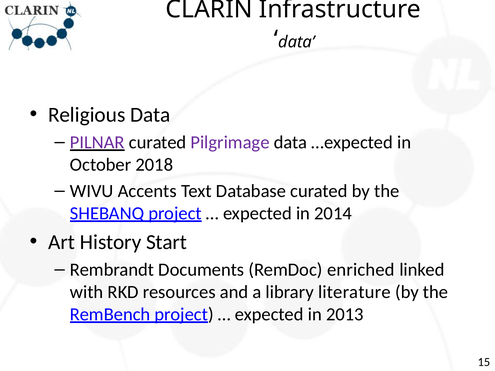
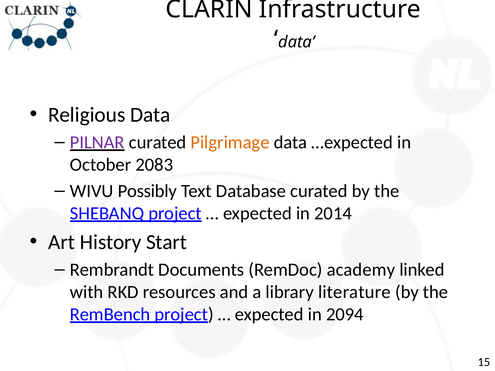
Pilgrimage colour: purple -> orange (230, 142)
2018: 2018 -> 2083 (154, 165)
Accents: Accents -> Possibly (147, 191)
enriched: enriched -> academy (361, 270)
2013: 2013 -> 2094 (345, 314)
